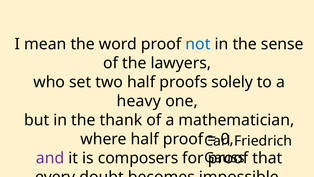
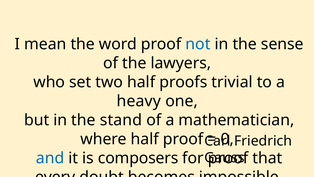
solely: solely -> trivial (232, 82)
thank: thank -> stand (121, 120)
and colour: purple -> blue (50, 158)
